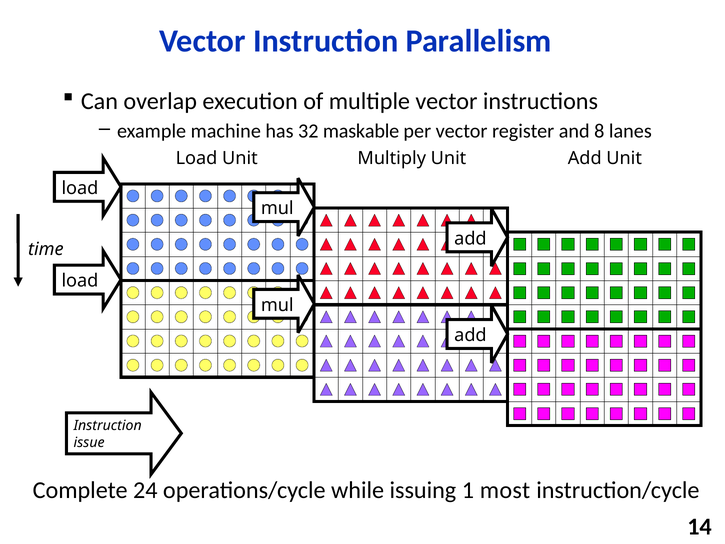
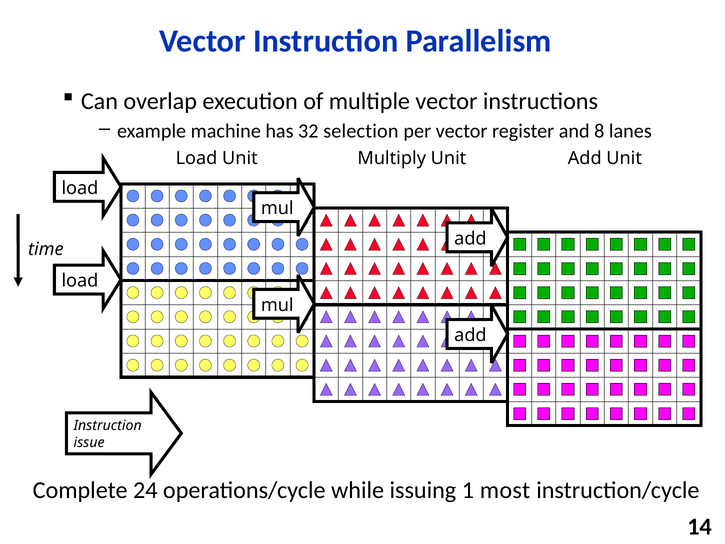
maskable: maskable -> selection (361, 131)
